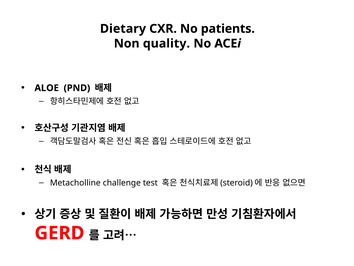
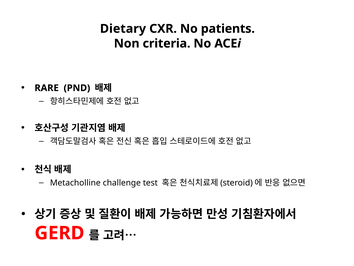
quality: quality -> criteria (167, 43)
ALOE: ALOE -> RARE (47, 88)
